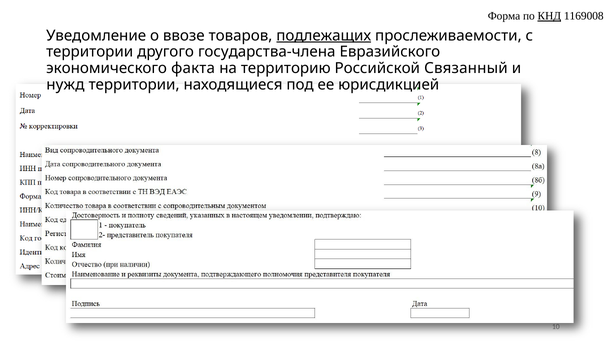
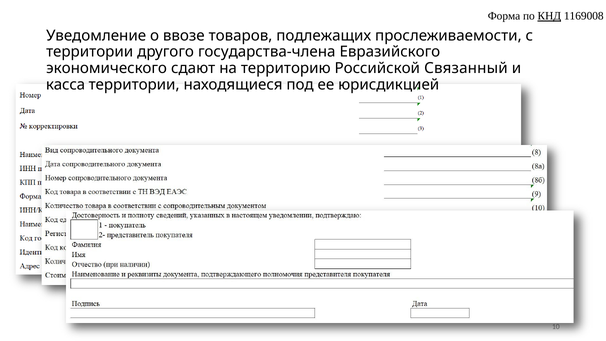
подлежащих underline: present -> none (324, 36)
факта: факта -> сдают (193, 68)
нужд: нужд -> касса (66, 85)
